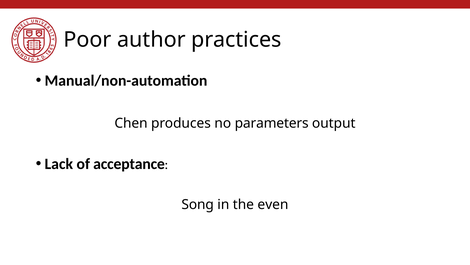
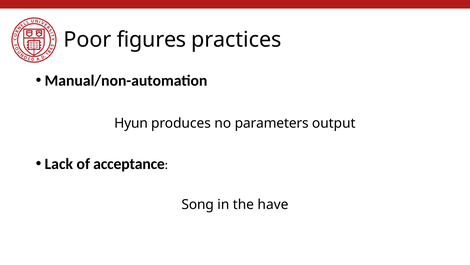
author: author -> figures (151, 39)
Chen: Chen -> Hyun (131, 123)
even: even -> have (273, 204)
